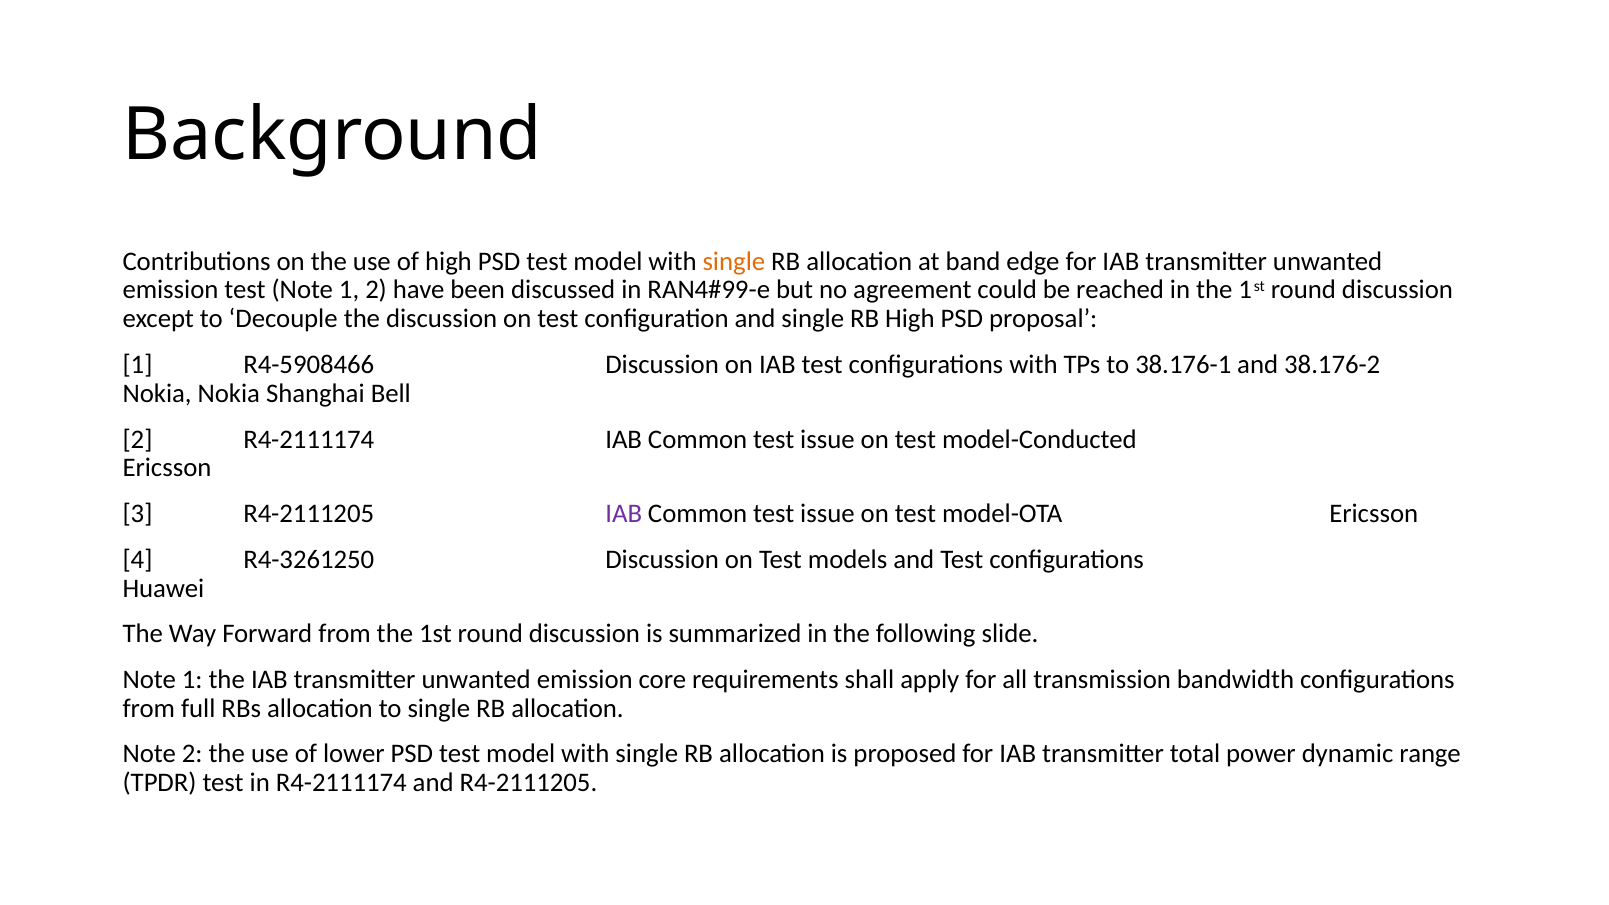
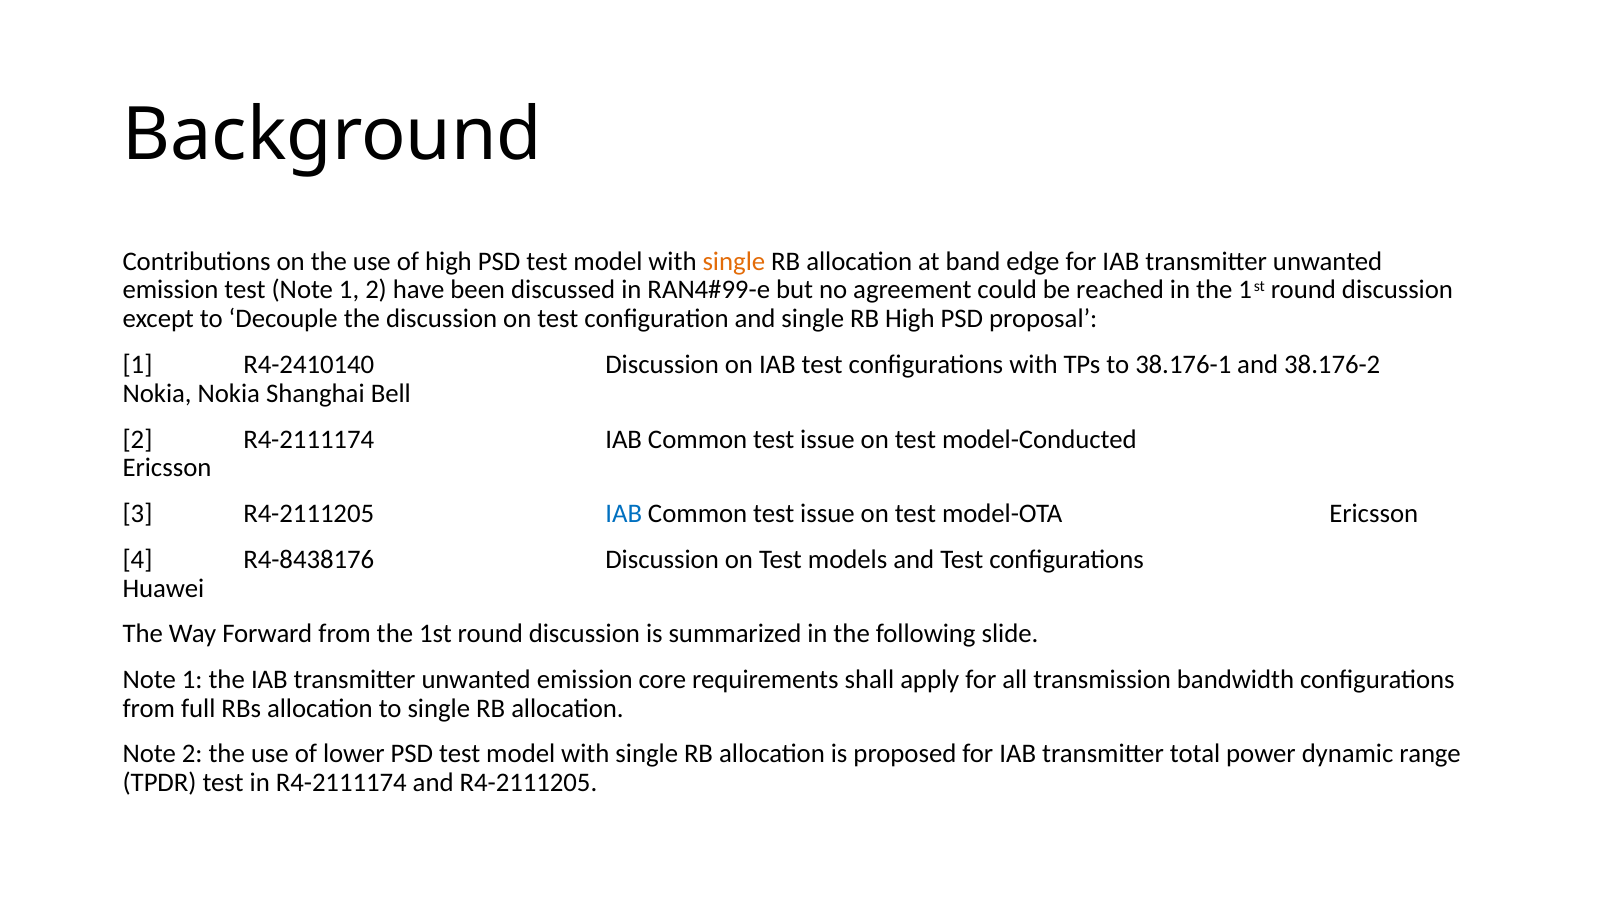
R4-5908466: R4-5908466 -> R4-2410140 (309, 365)
IAB colour: purple -> blue (624, 514)
R4-3261250: R4-3261250 -> R4-8438176 (309, 559)
